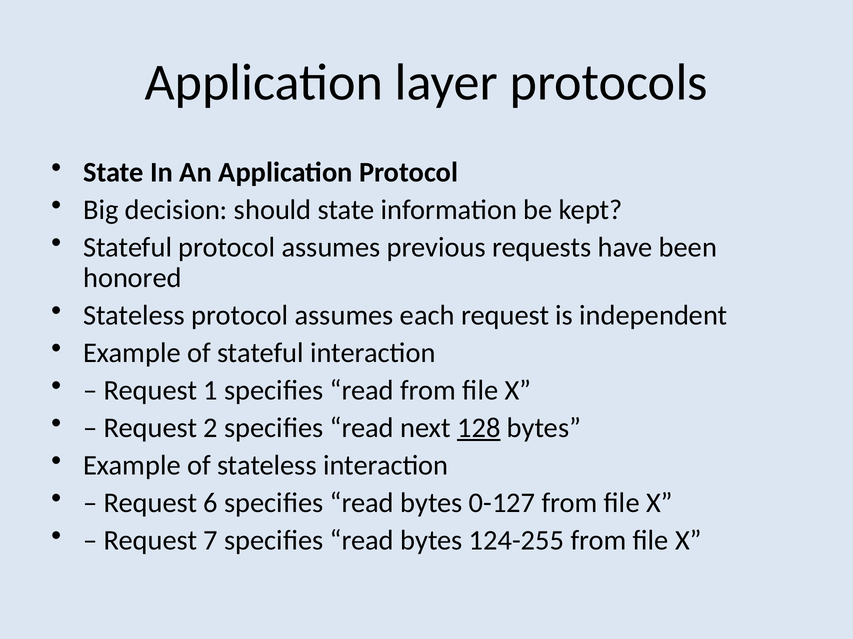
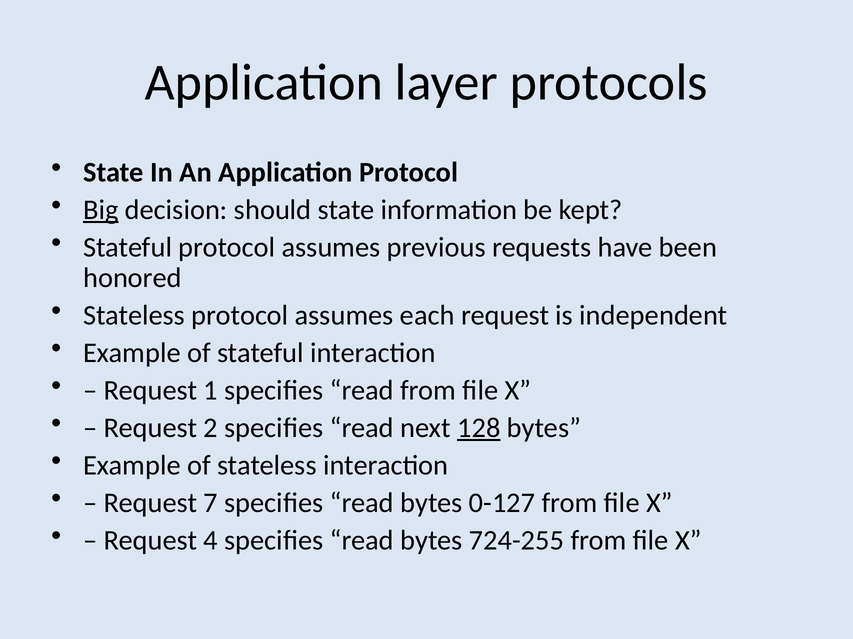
Big underline: none -> present (101, 210)
6: 6 -> 7 (211, 503)
7: 7 -> 4 (211, 541)
124-255: 124-255 -> 724-255 (517, 541)
